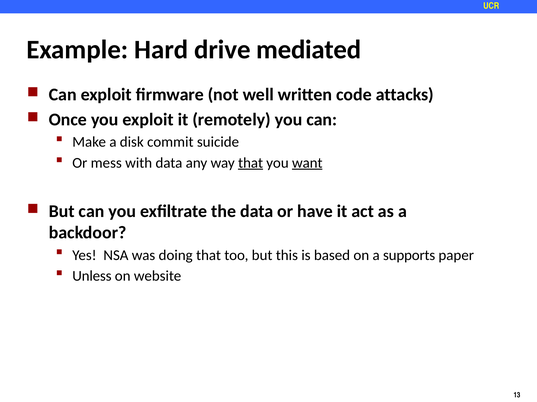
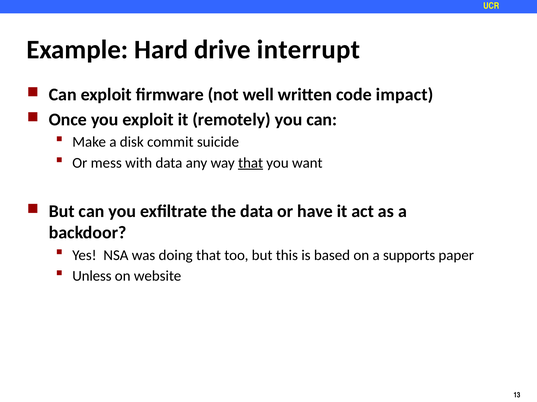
mediated: mediated -> interrupt (308, 50)
attacks: attacks -> impact (405, 95)
want underline: present -> none (307, 163)
